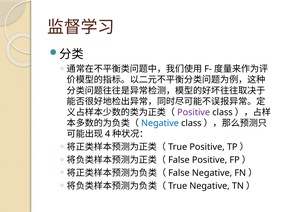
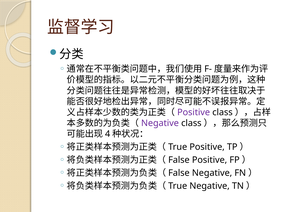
Negative colour: blue -> purple (160, 123)
